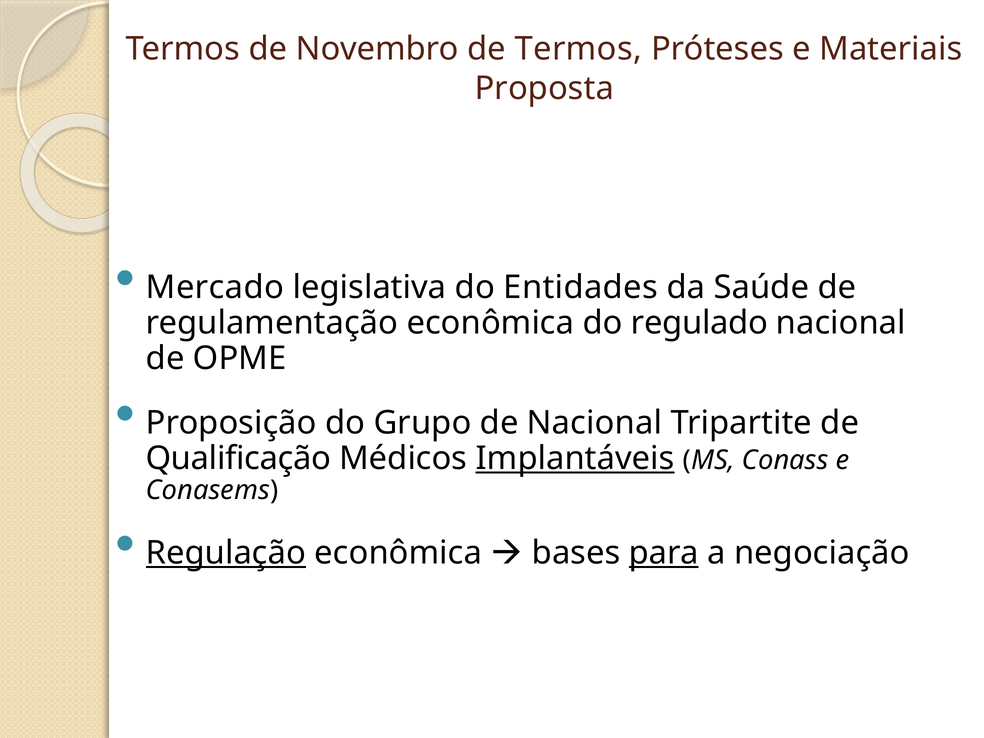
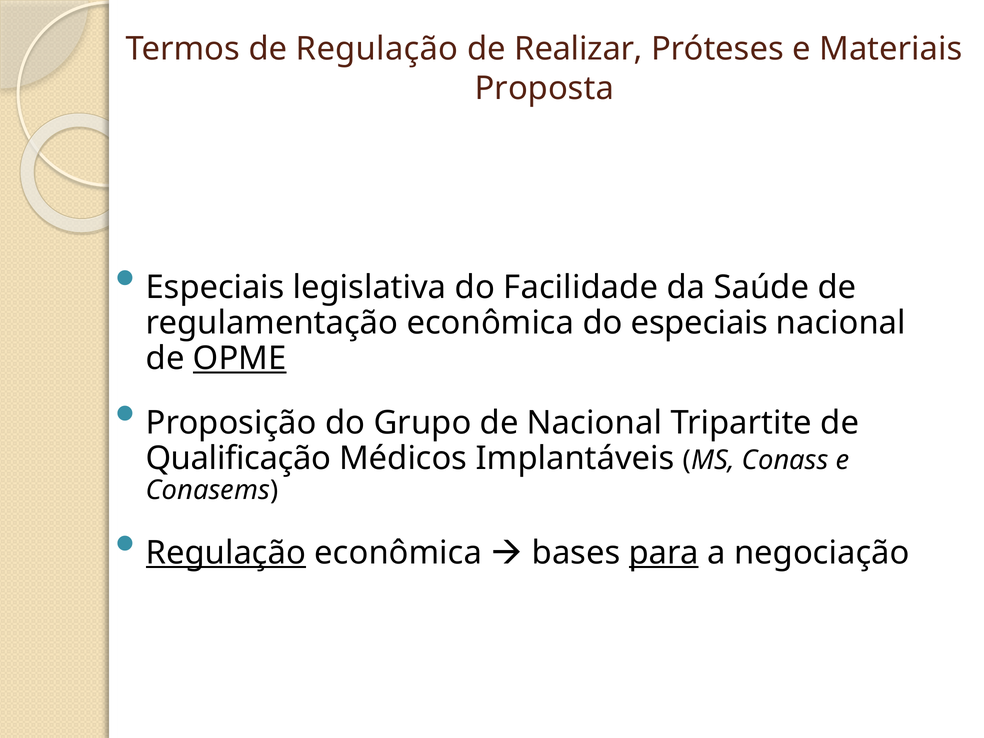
de Novembro: Novembro -> Regulação (377, 49)
de Termos: Termos -> Realizar (579, 49)
Mercado: Mercado -> Especiais (215, 287)
Entidades: Entidades -> Facilidade (581, 287)
do regulado: regulado -> especiais (699, 323)
OPME underline: none -> present (240, 358)
Implantáveis underline: present -> none (575, 458)
